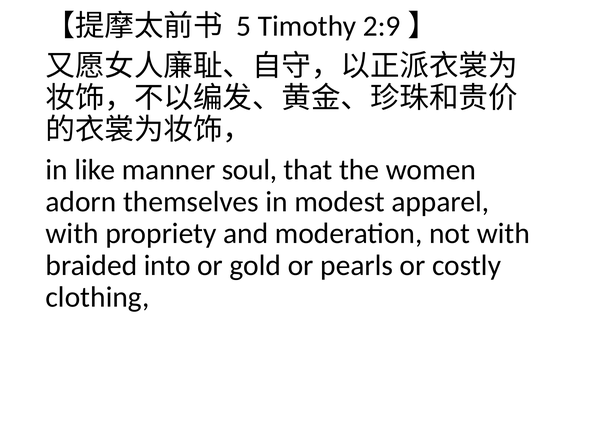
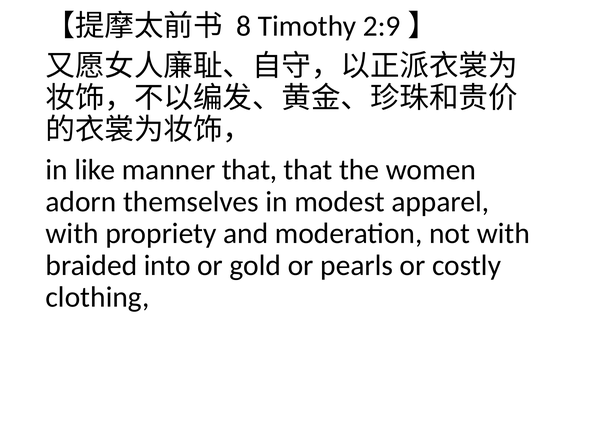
5: 5 -> 8 (244, 26)
manner soul: soul -> that (249, 170)
